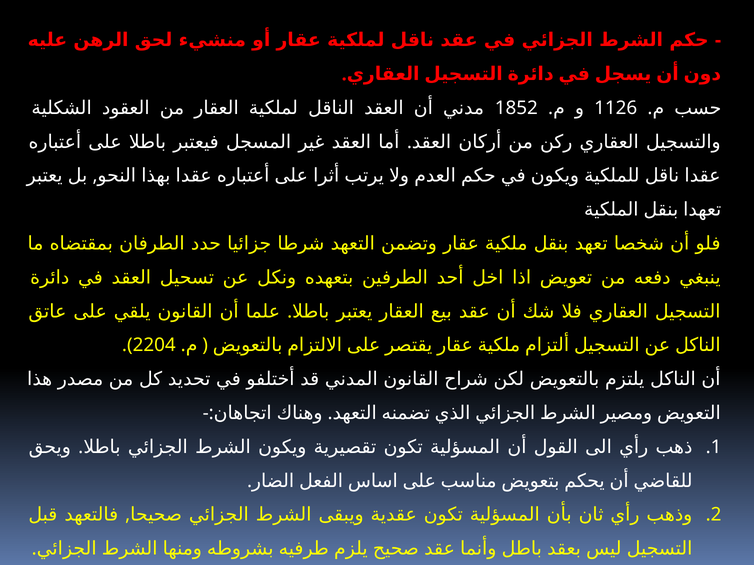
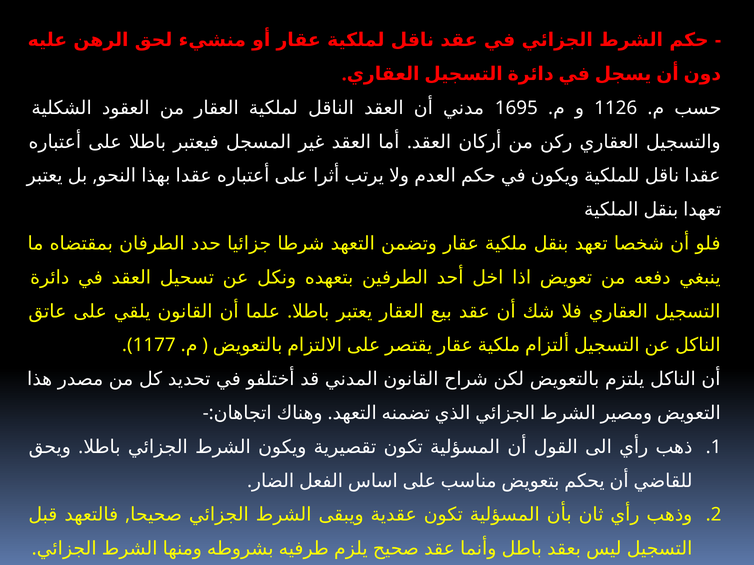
1852: 1852 -> 1695 (516, 108)
2204: 2204 -> 1177 (154, 346)
